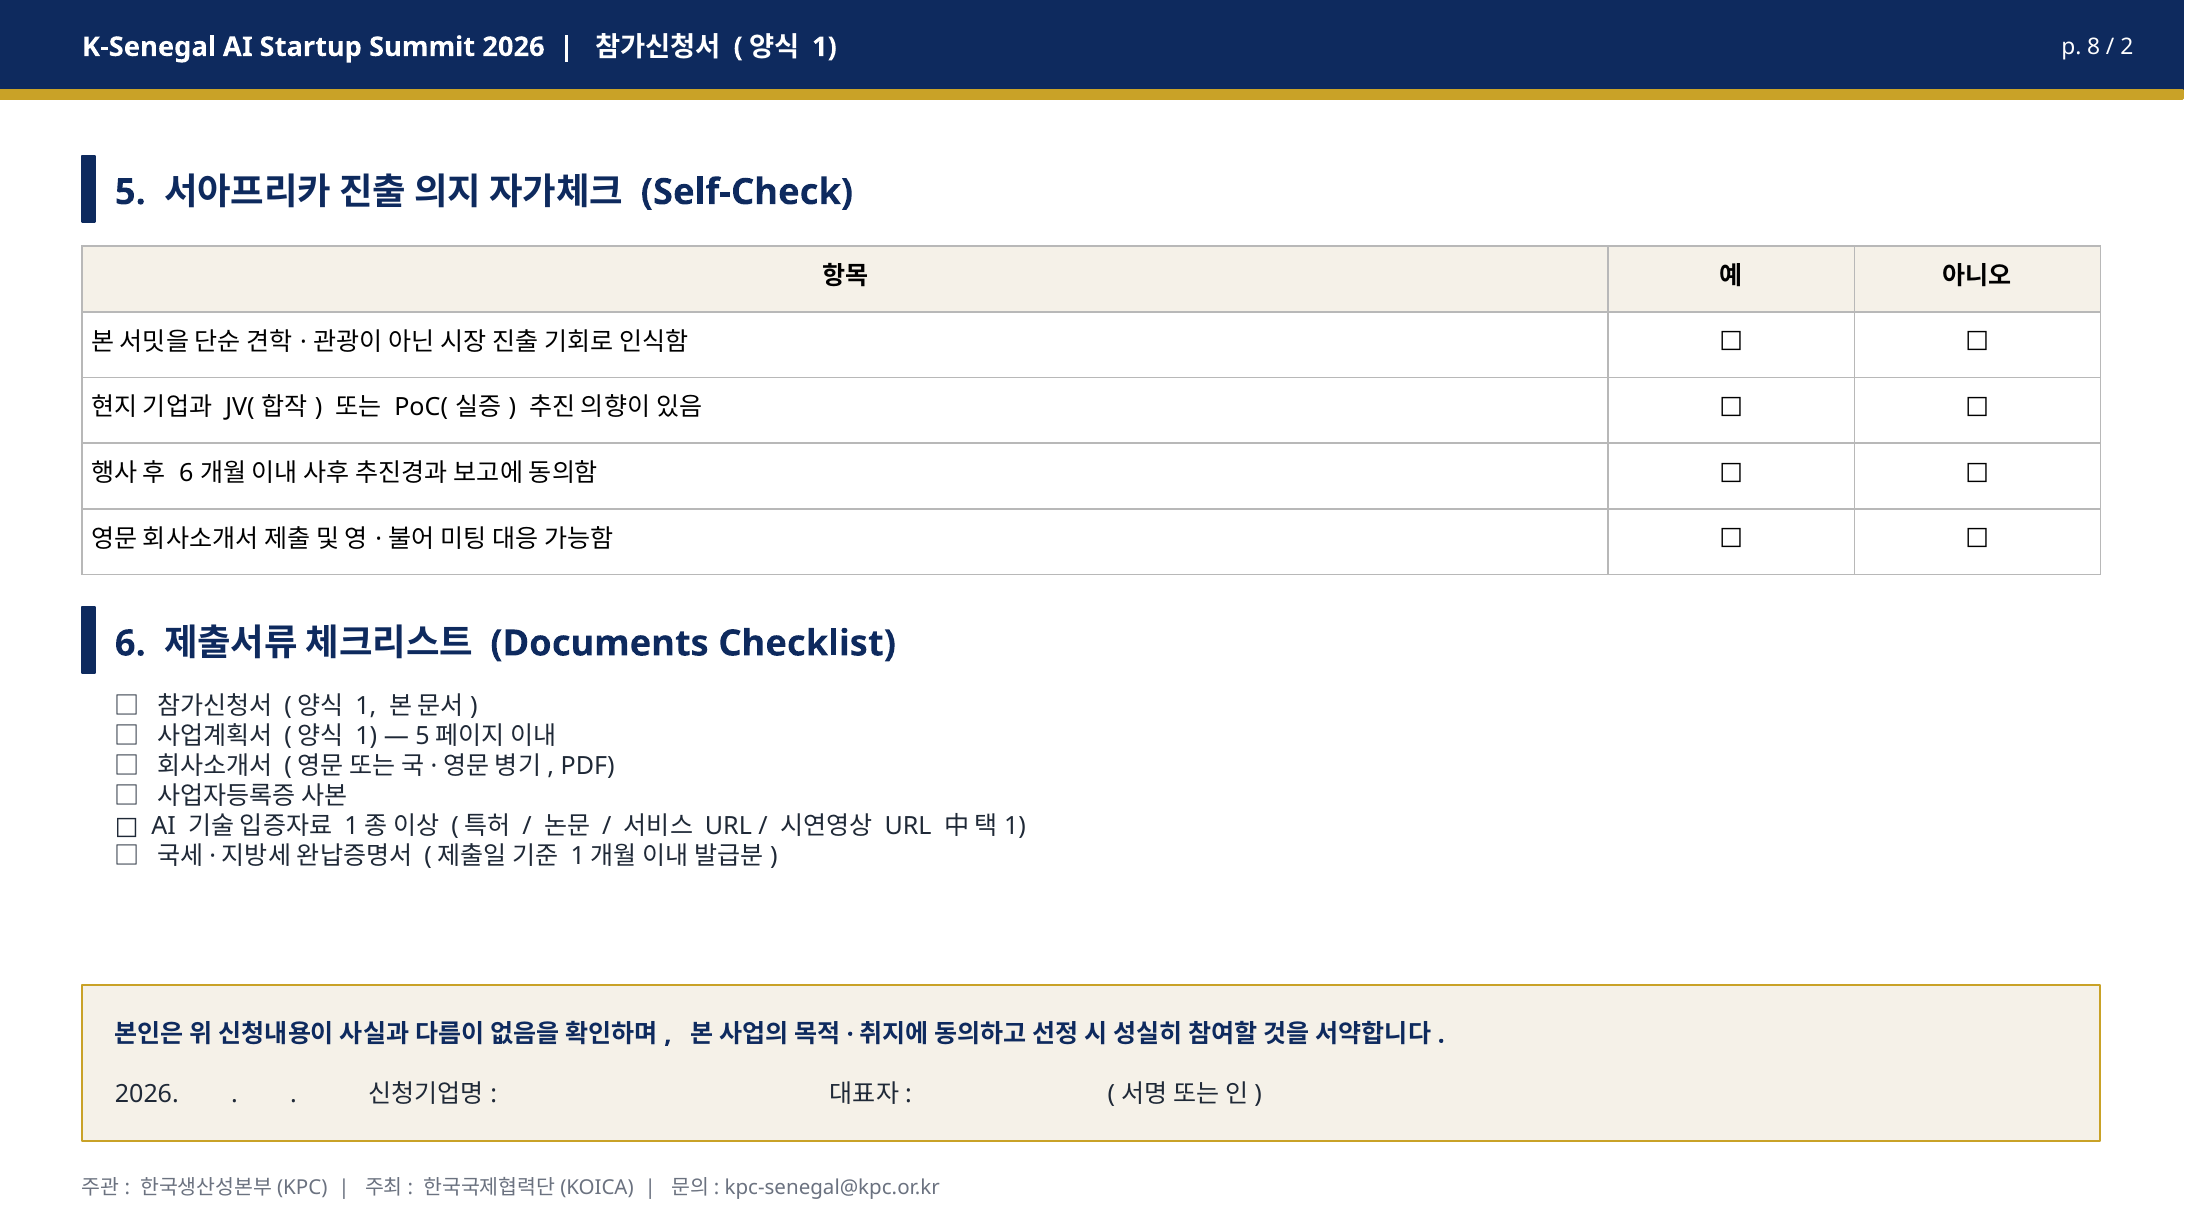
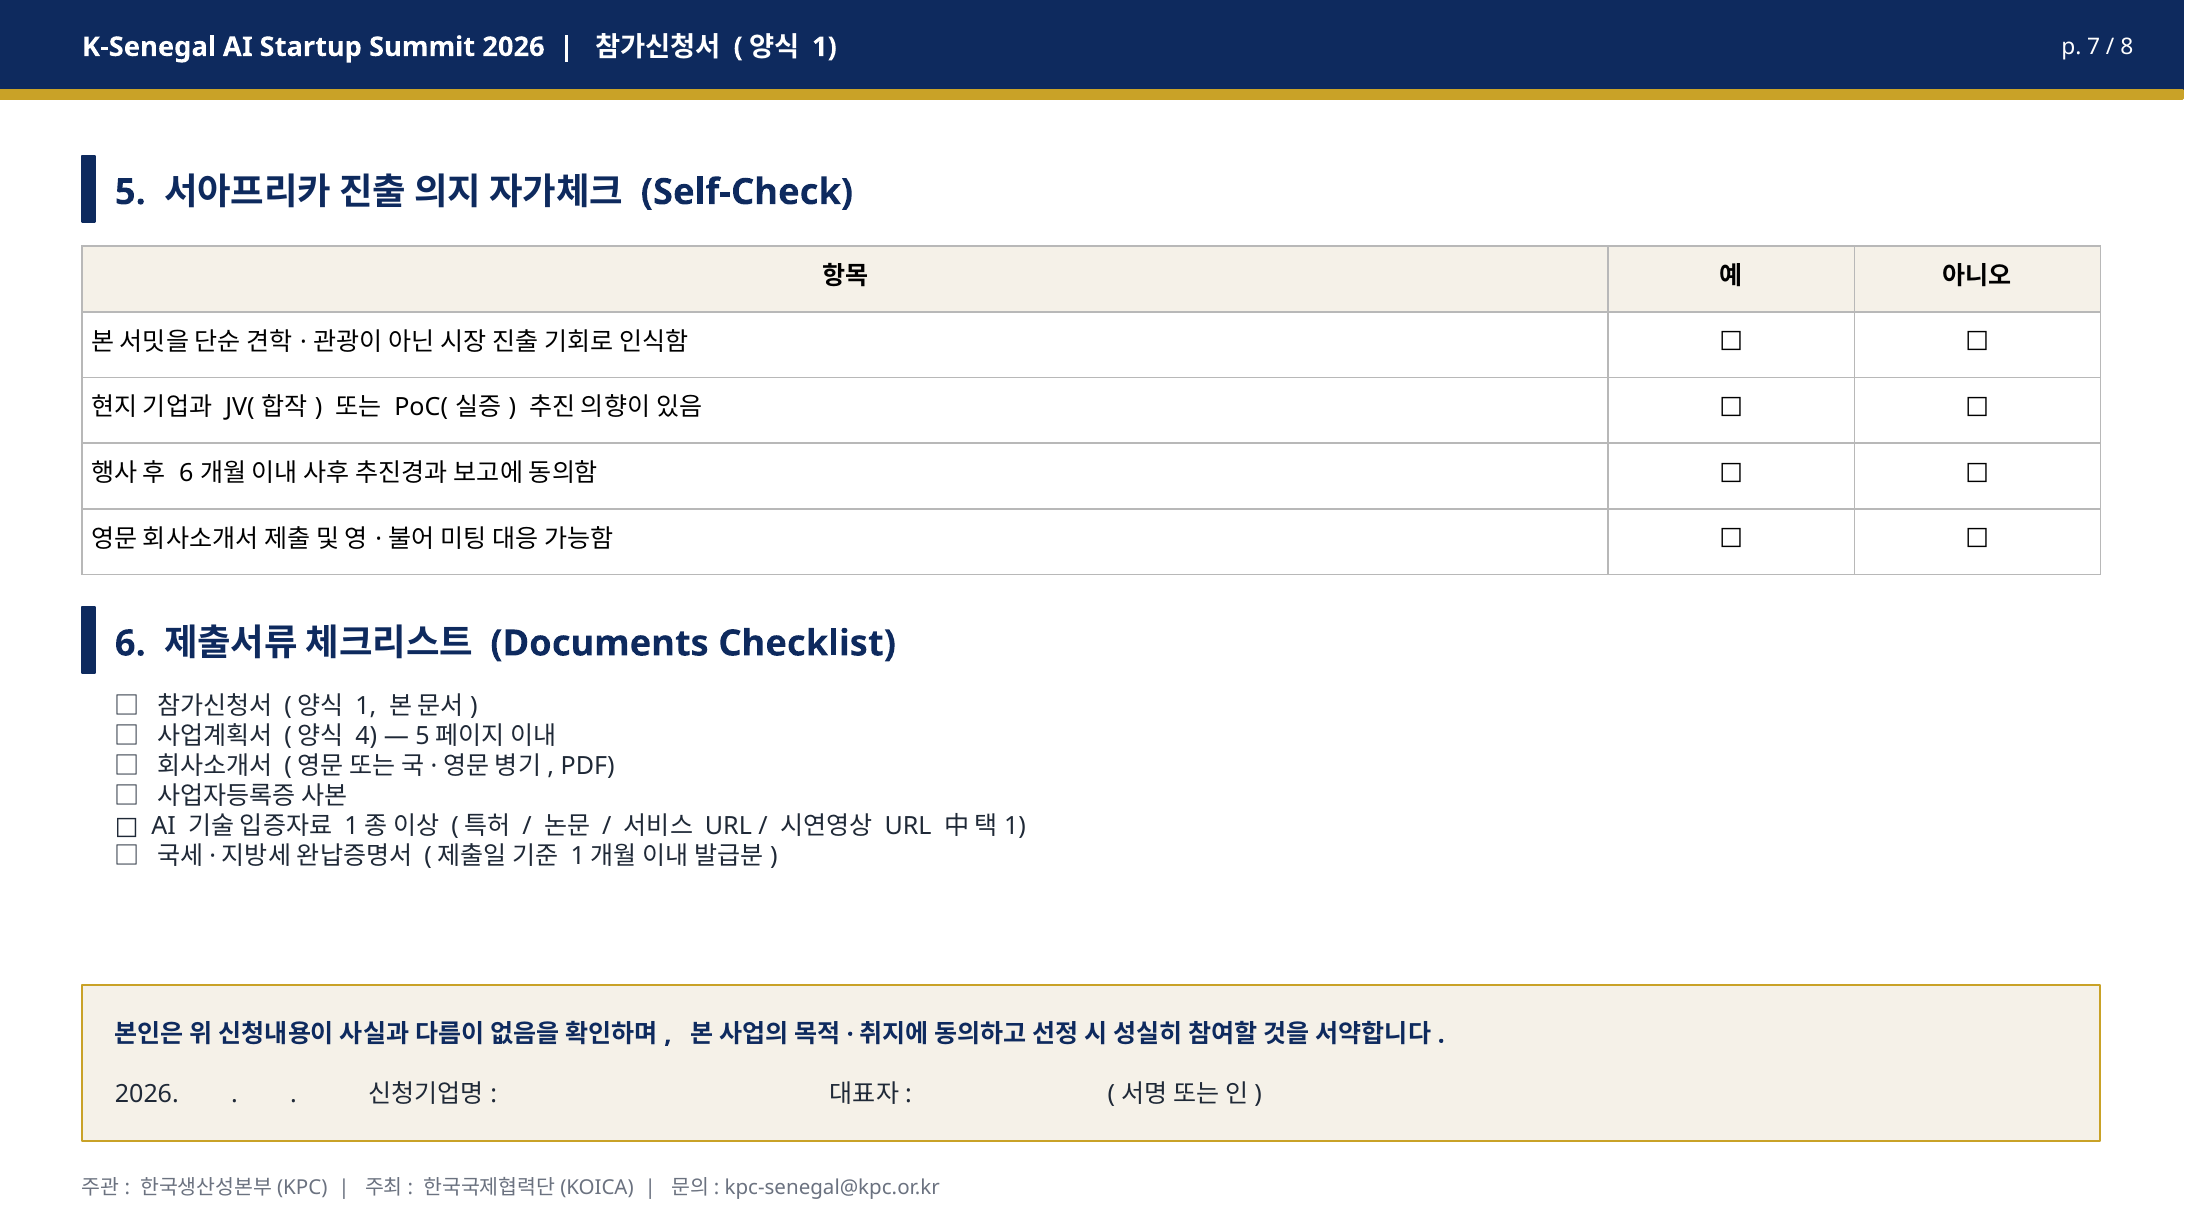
8: 8 -> 7 (2094, 47)
2: 2 -> 8 (2127, 47)
1: 1 -> 4 (366, 736)
